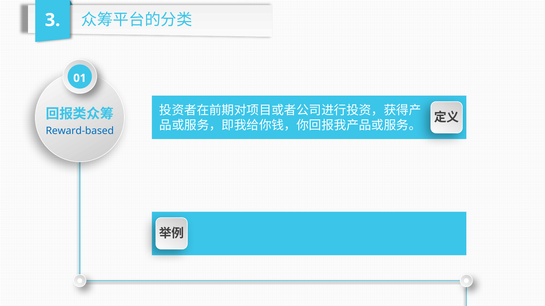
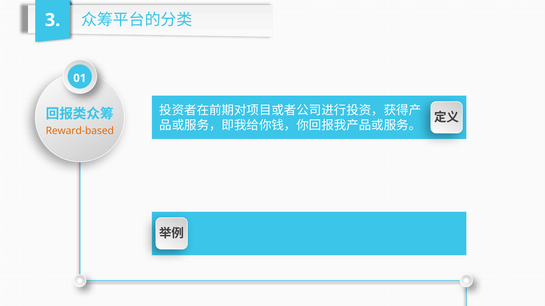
Reward-based colour: blue -> orange (80, 131)
